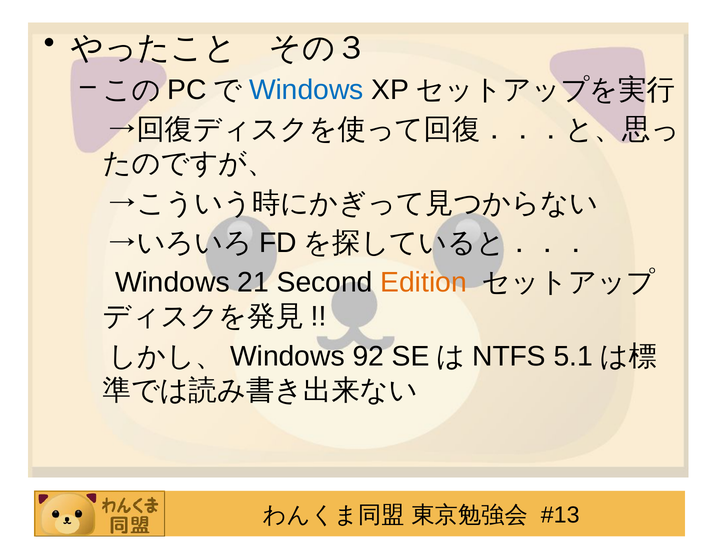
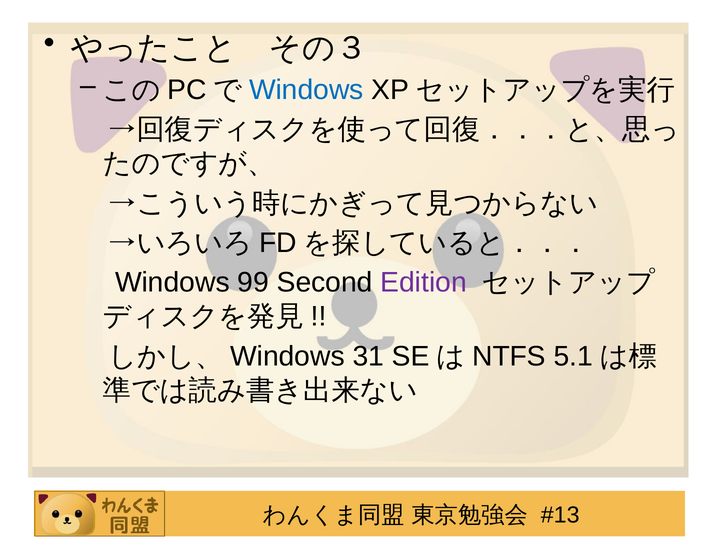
21: 21 -> 99 (253, 283)
Edition colour: orange -> purple (424, 283)
92: 92 -> 31 (368, 356)
